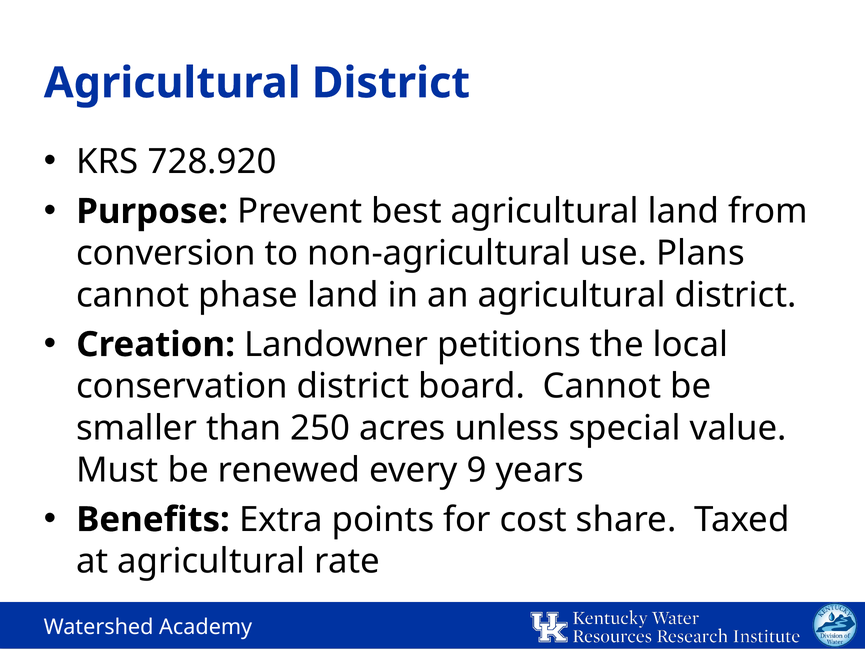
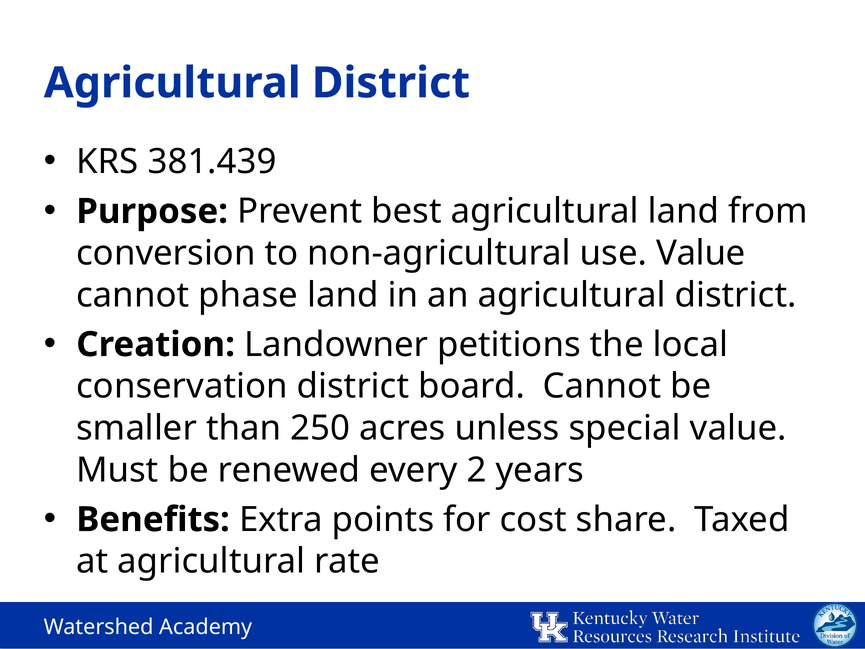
728.920: 728.920 -> 381.439 (212, 162)
use Plans: Plans -> Value (701, 253)
9: 9 -> 2 (477, 470)
